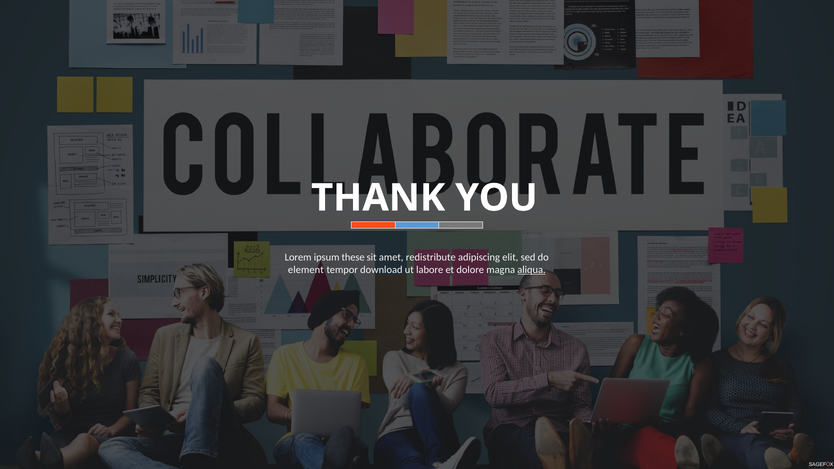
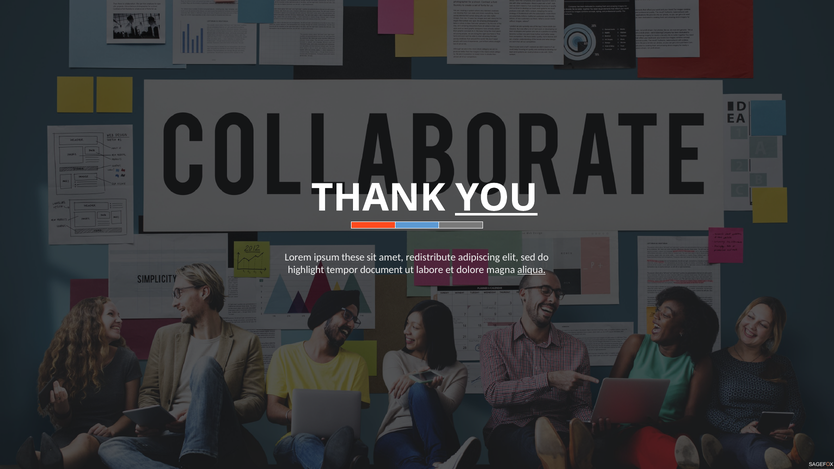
YOU underline: none -> present (496, 198)
element: element -> highlight (306, 270)
download: download -> document (381, 270)
